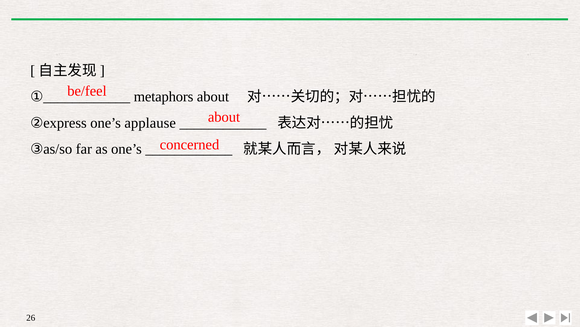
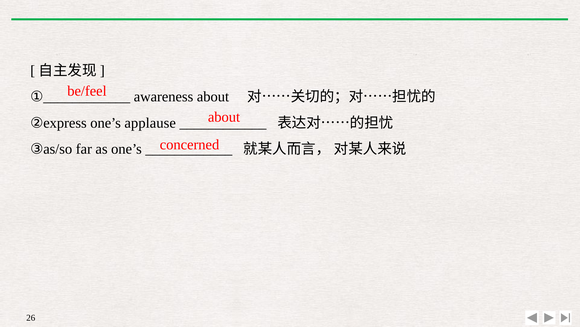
metaphors: metaphors -> awareness (164, 97)
